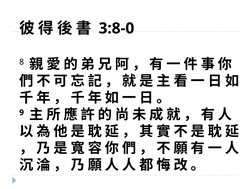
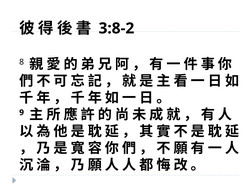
3:8-0: 3:8-0 -> 3:8-2 (116, 28)
